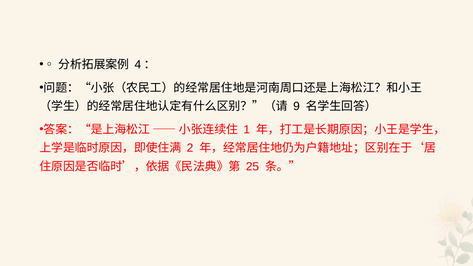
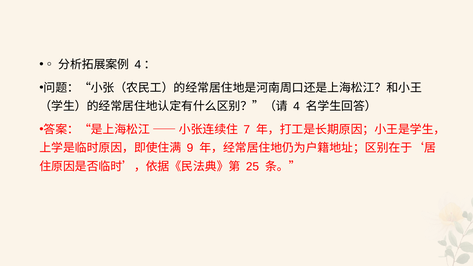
9: 9 -> 4 (296, 106)
1: 1 -> 7 (247, 130)
2: 2 -> 9 (190, 148)
